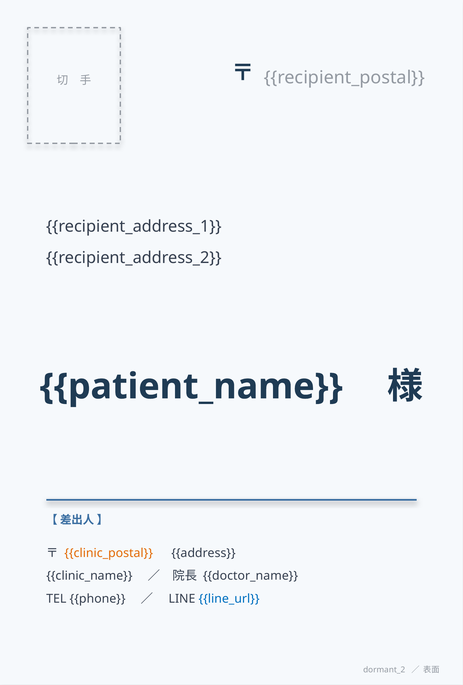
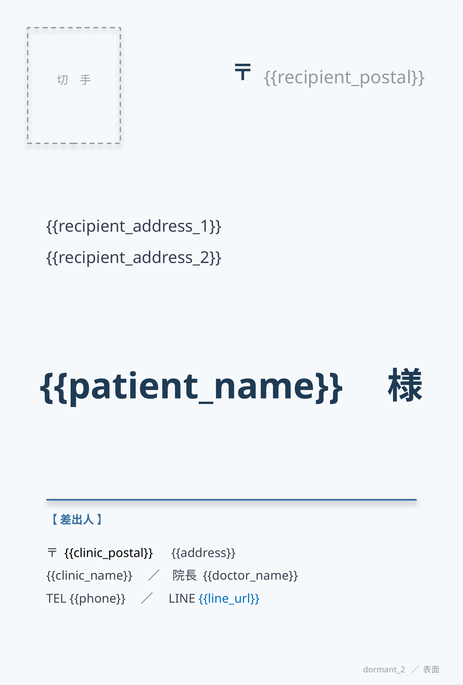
clinic_postal colour: orange -> black (109, 553)
